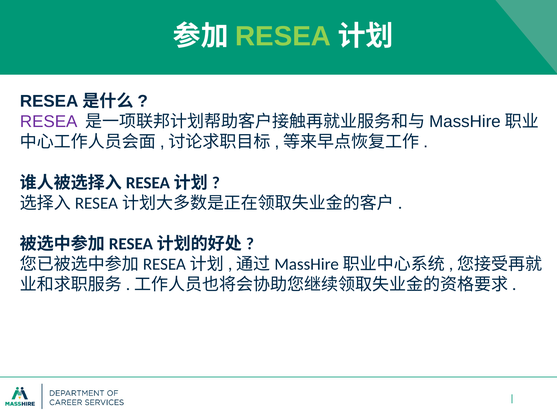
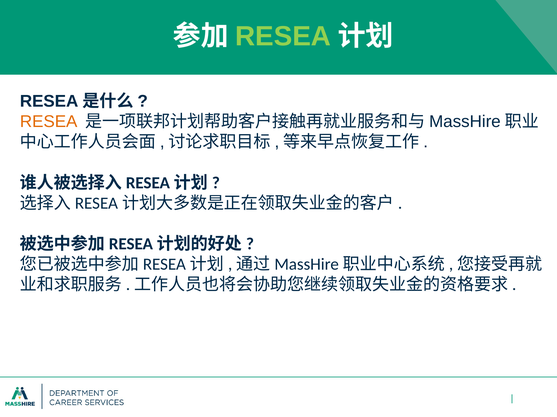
RESEA colour: purple -> orange (49, 122)
